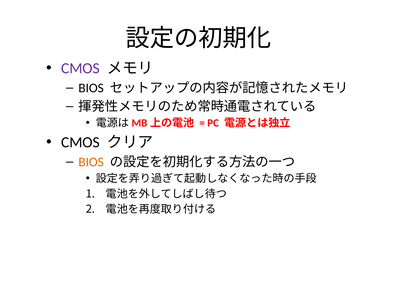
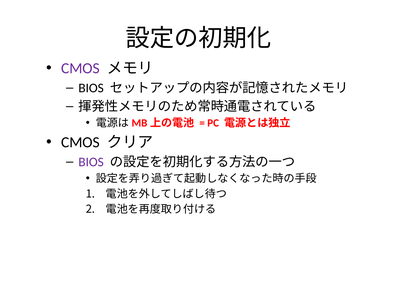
BIOS colour: orange -> purple (91, 162)
